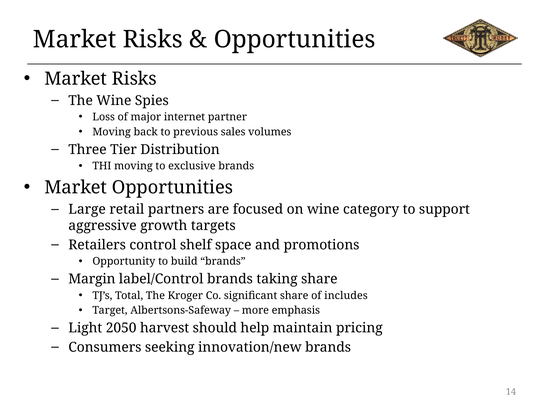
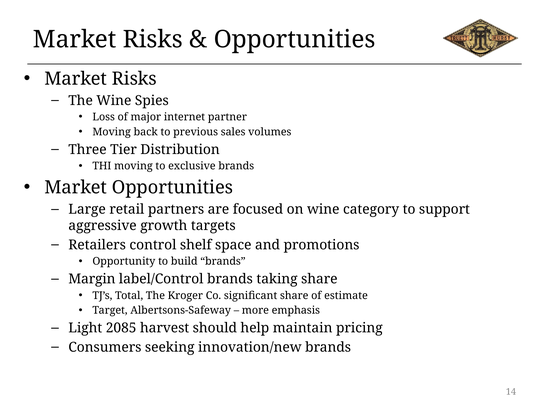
includes: includes -> estimate (346, 296)
2050: 2050 -> 2085 (121, 329)
